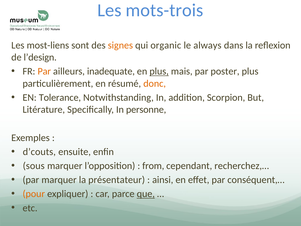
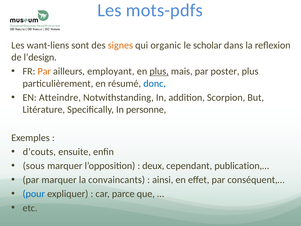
mots-trois: mots-trois -> mots-pdfs (164, 10)
most-liens: most-liens -> want-liens (48, 45)
always: always -> scholar (208, 45)
inadequate: inadequate -> employant (111, 71)
donc colour: orange -> blue (155, 83)
Tolerance: Tolerance -> Atteindre (60, 97)
from: from -> deux (153, 166)
recherchez,…: recherchez,… -> publication,… (242, 166)
présentateur: présentateur -> convaincants (117, 180)
pour colour: orange -> blue (34, 194)
que underline: present -> none (146, 194)
